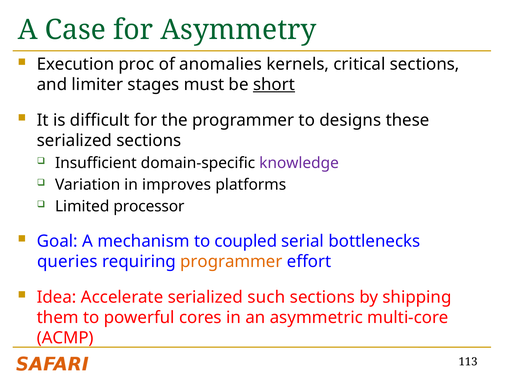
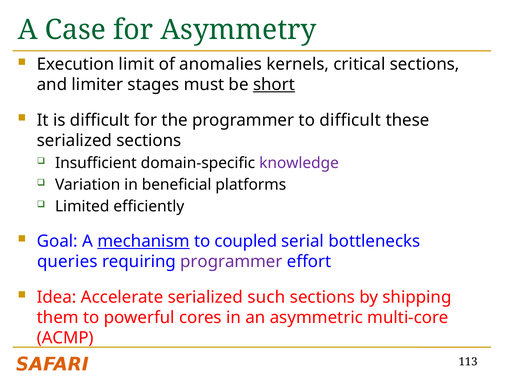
proc: proc -> limit (136, 64)
to designs: designs -> difficult (350, 120)
improves: improves -> beneficial (177, 185)
processor: processor -> efficiently (149, 206)
mechanism underline: none -> present (144, 241)
programmer colour: orange -> purple (231, 262)
